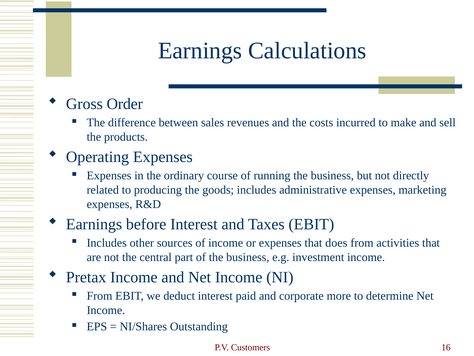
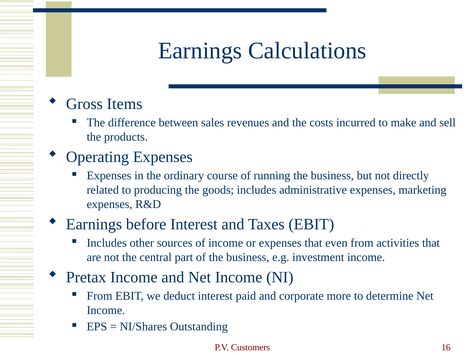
Order: Order -> Items (125, 104)
does: does -> even (336, 243)
